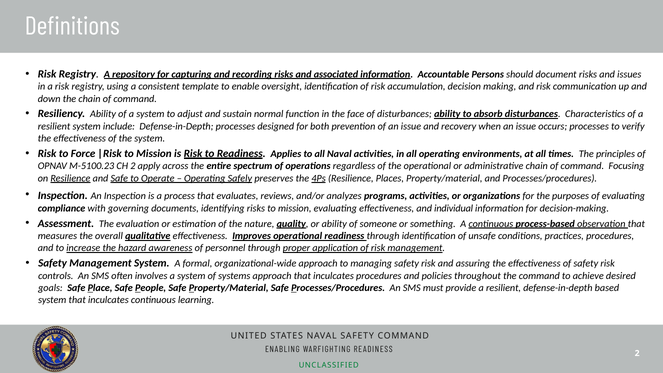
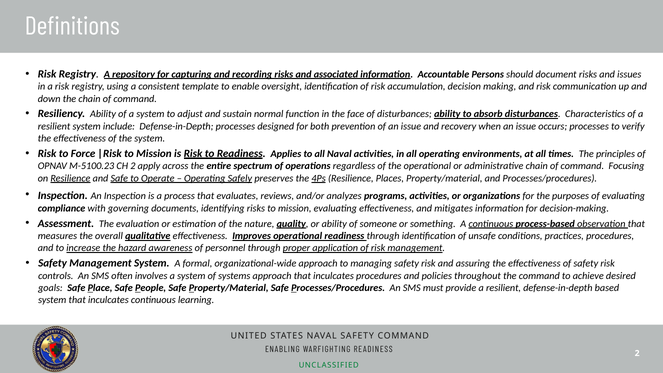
individual: individual -> mitigates (454, 208)
